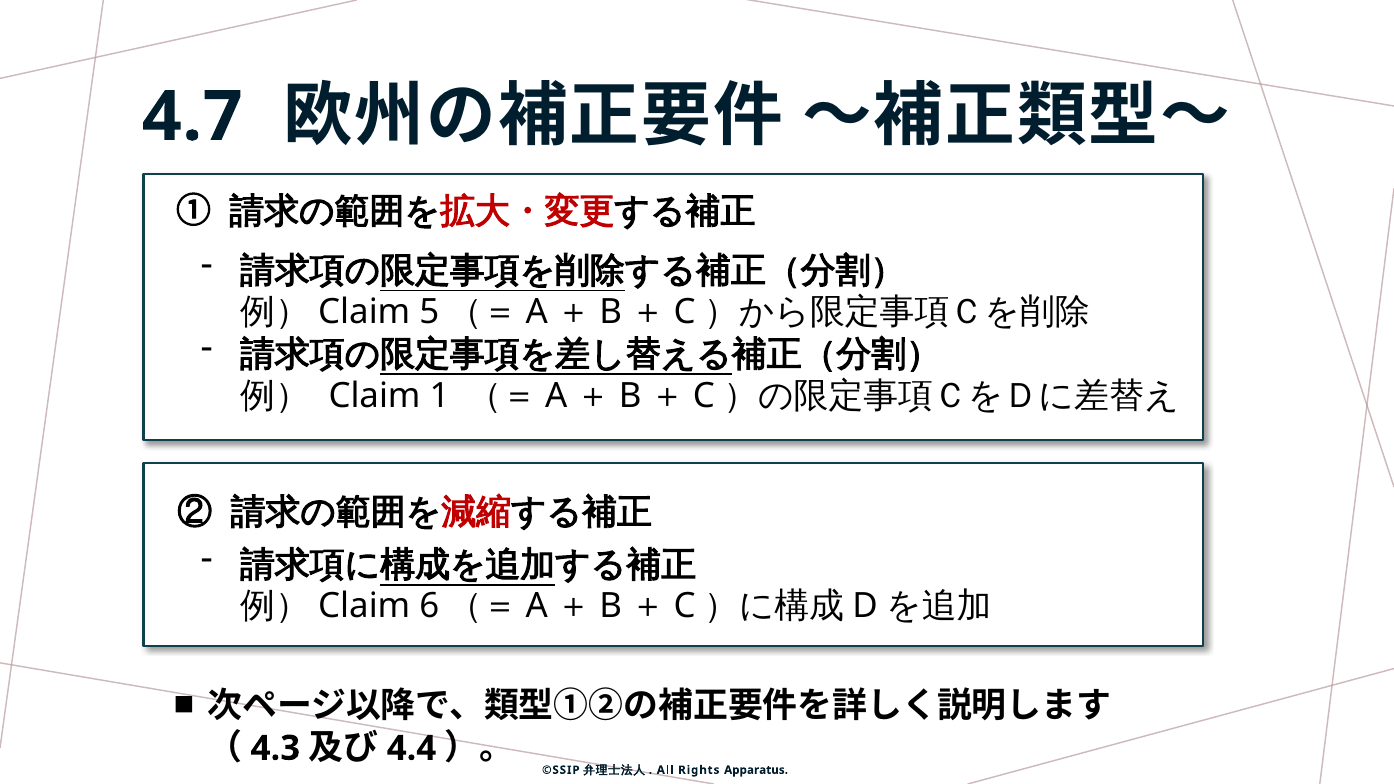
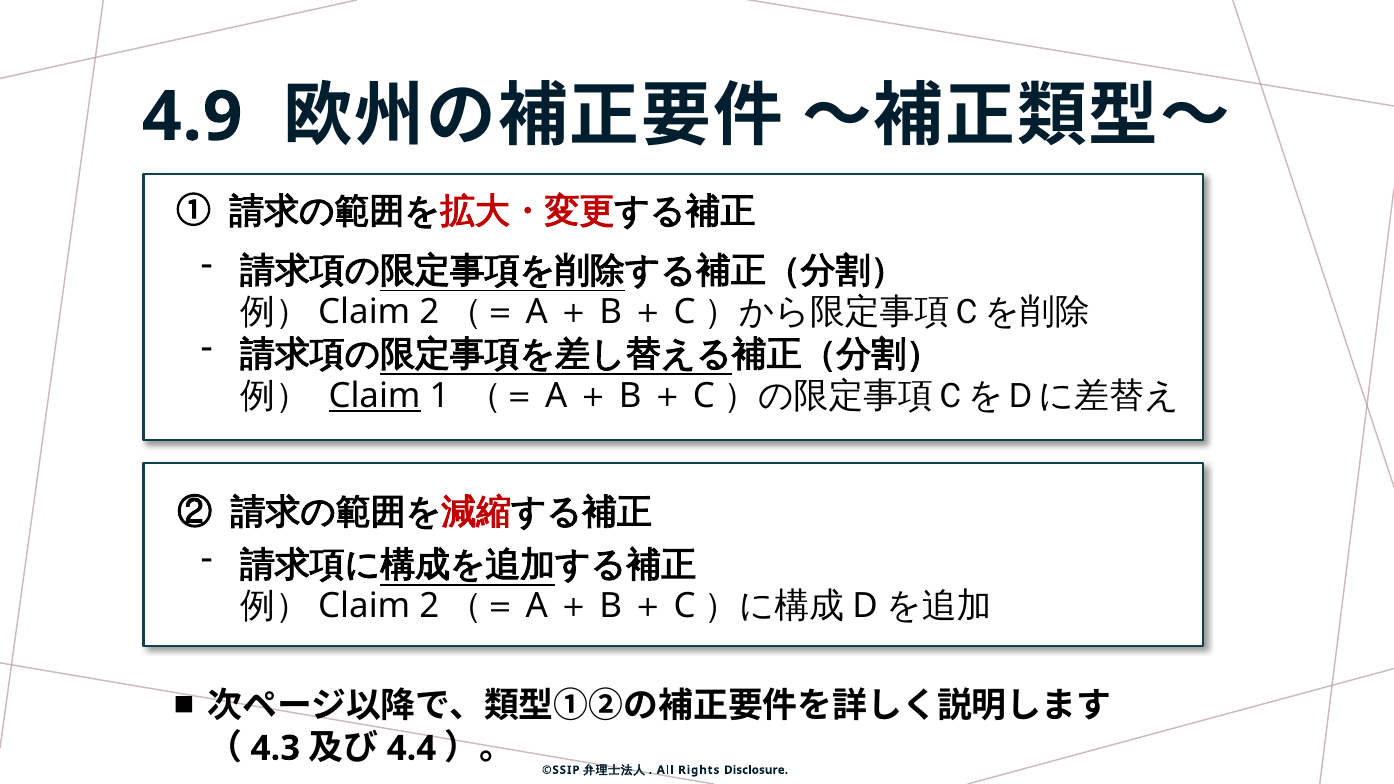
4.7: 4.7 -> 4.9 (192, 117)
5: 5 -> 2 (429, 312)
Claim underline: none -> present (375, 396)
6: 6 -> 2 (429, 606)
Apparatus: Apparatus -> Disclosure (756, 770)
